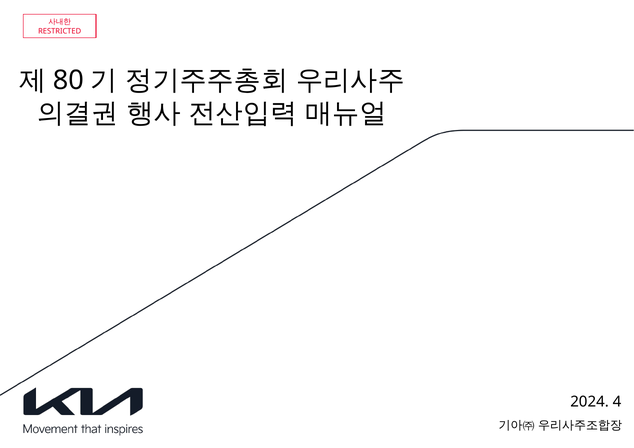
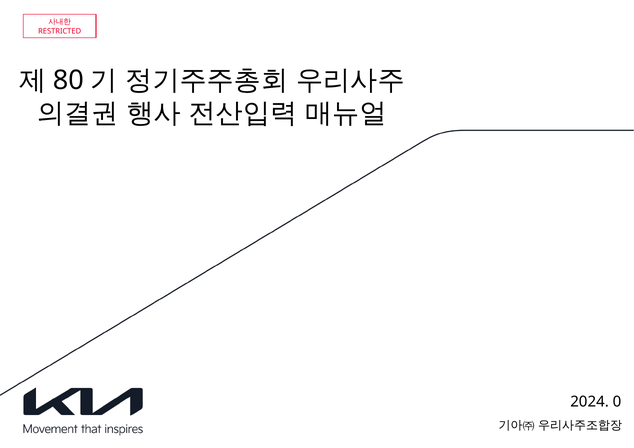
4: 4 -> 0 (617, 402)
